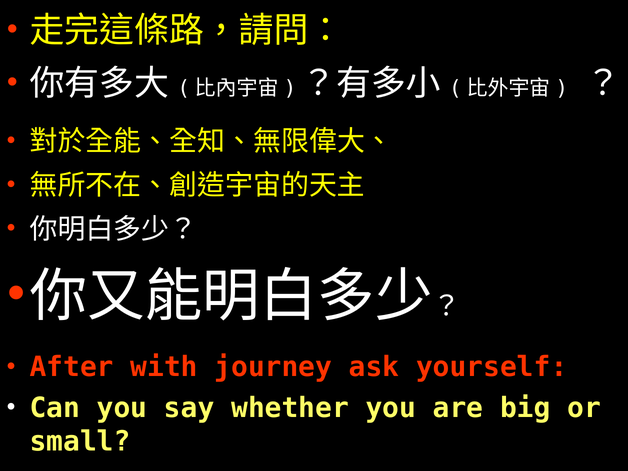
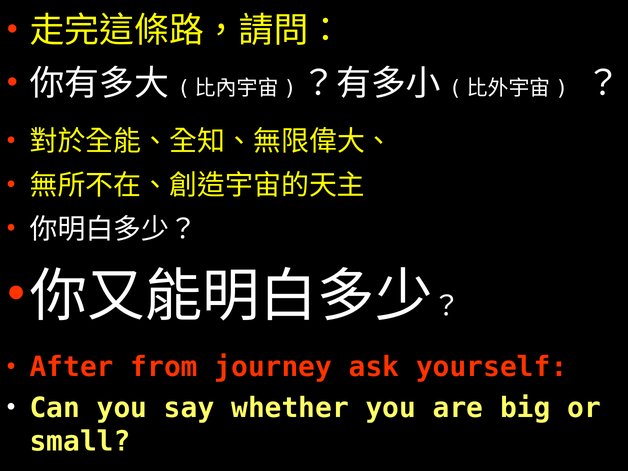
with: with -> from (164, 367)
